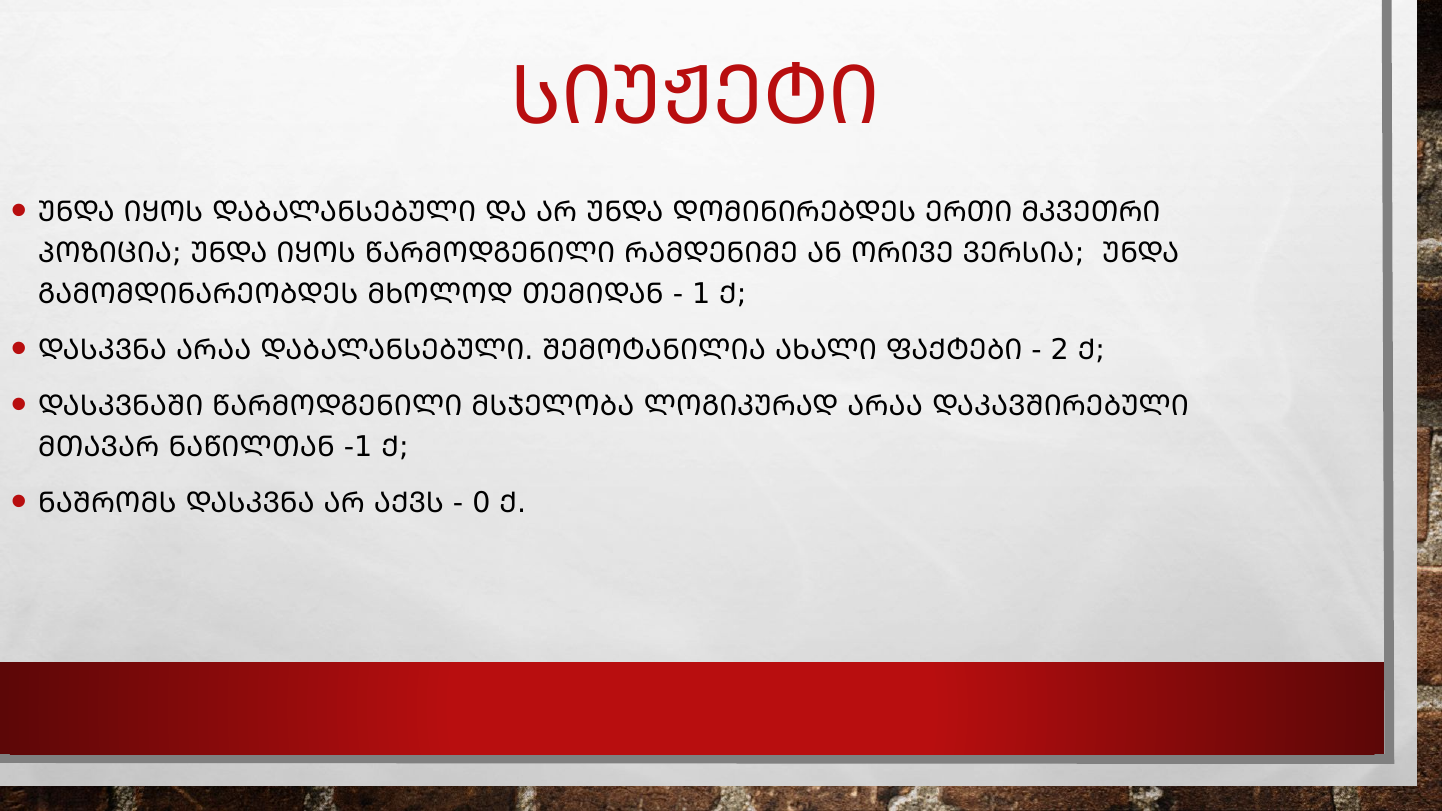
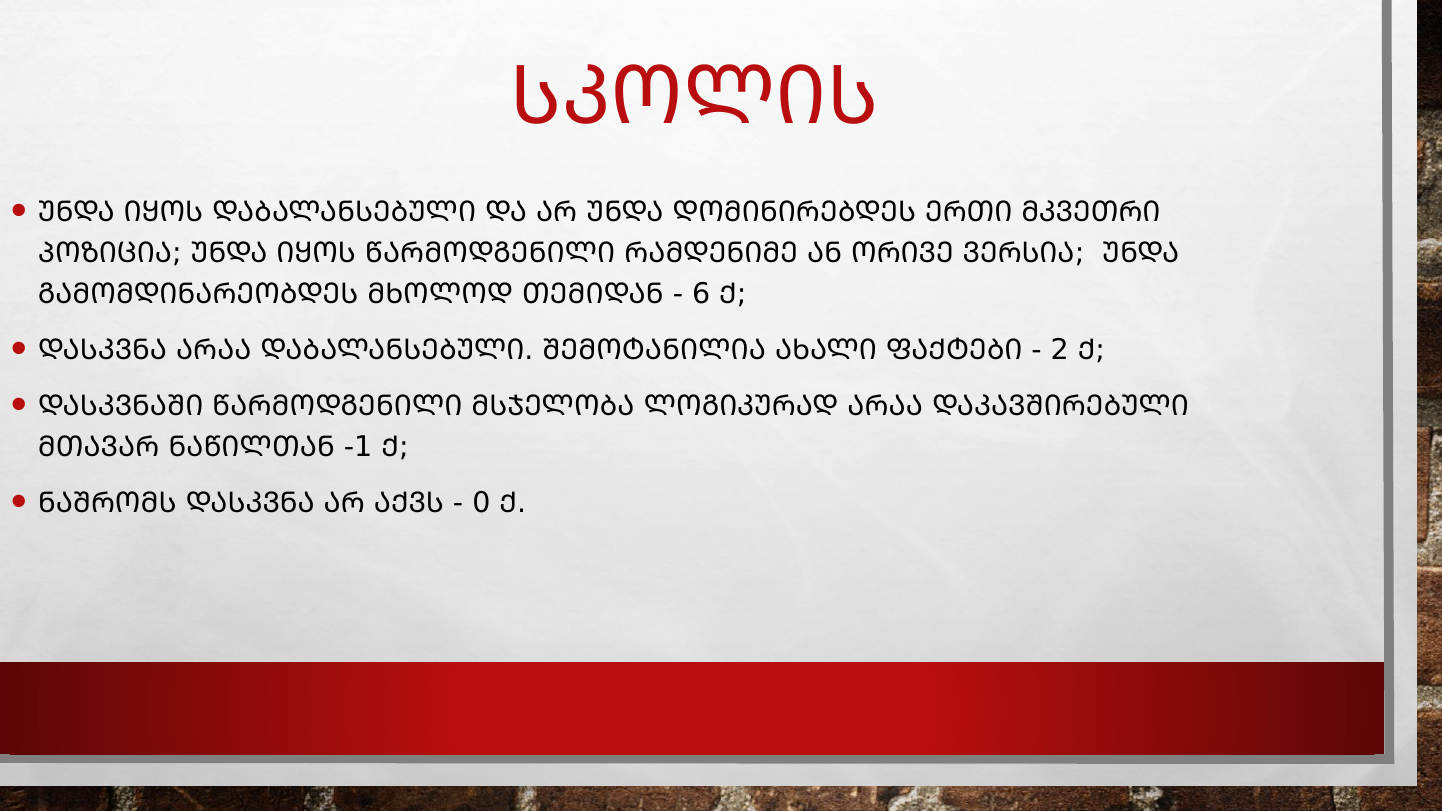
ᲡᲘᲣᲟᲔᲢᲘ: ᲡᲘᲣᲟᲔᲢᲘ -> ᲡᲙᲝᲚᲘᲡ (695, 97)
1: 1 -> 6 (701, 294)
